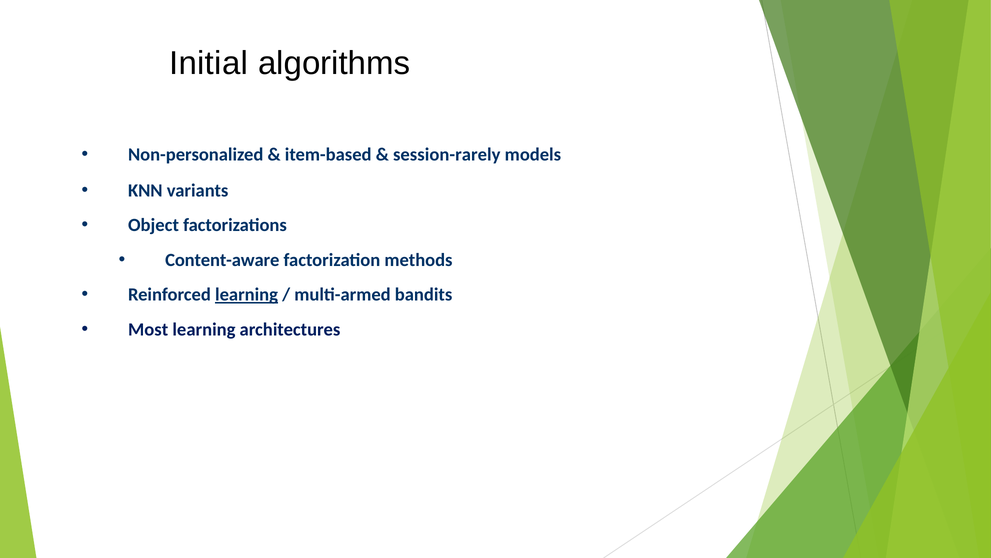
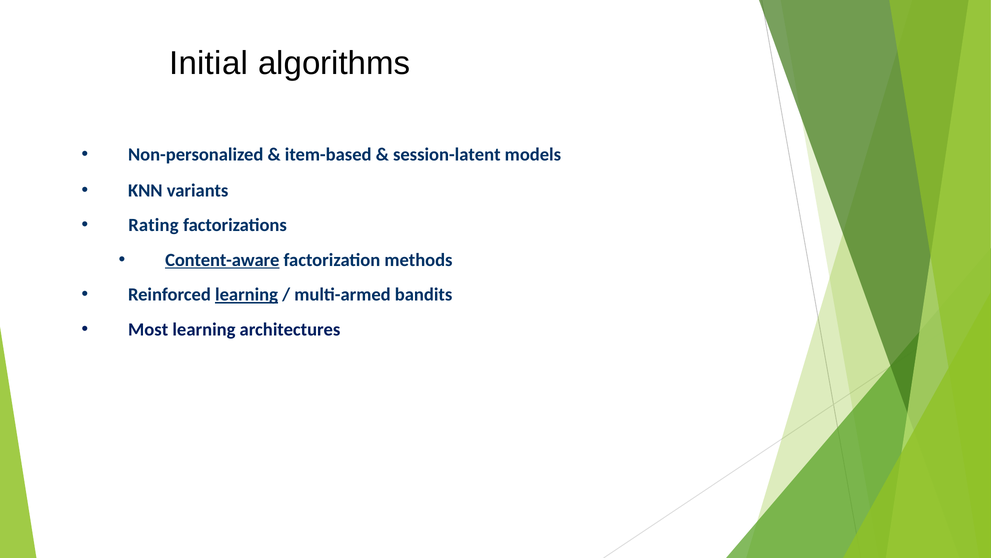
session-rarely: session-rarely -> session-latent (447, 155)
Object: Object -> Rating (153, 225)
Content-aware underline: none -> present (222, 260)
